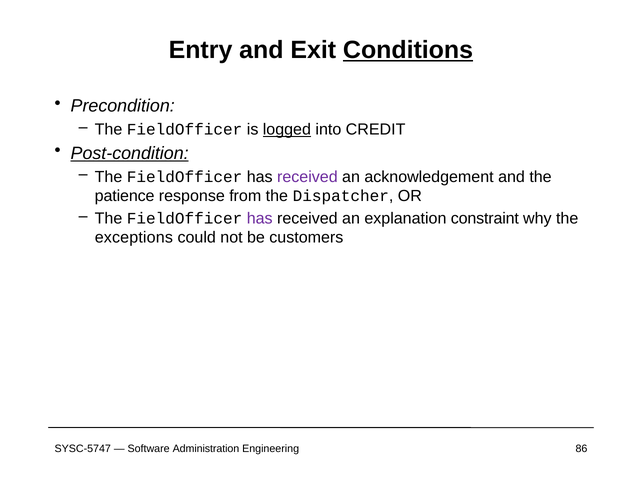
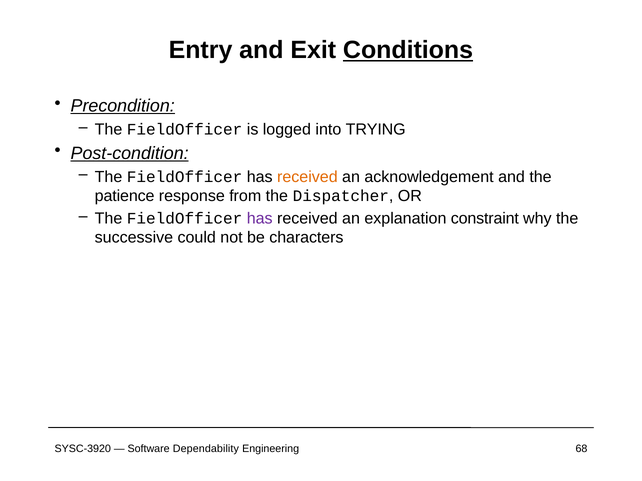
Precondition underline: none -> present (123, 106)
logged underline: present -> none (287, 130)
CREDIT: CREDIT -> TRYING (376, 130)
received colour: purple -> orange (307, 177)
exceptions: exceptions -> successive (134, 238)
customers: customers -> characters (306, 238)
SYSC-5747: SYSC-5747 -> SYSC-3920 (83, 449)
Administration: Administration -> Dependability (206, 449)
86: 86 -> 68 (581, 449)
